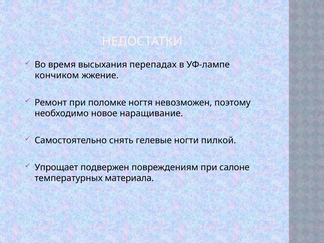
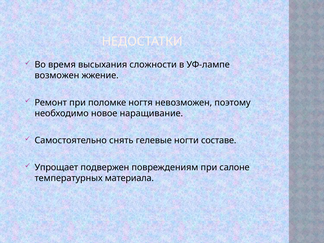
перепадах: перепадах -> сложности (153, 65)
кончиком: кончиком -> возможен (57, 75)
пилкой: пилкой -> составе (219, 140)
